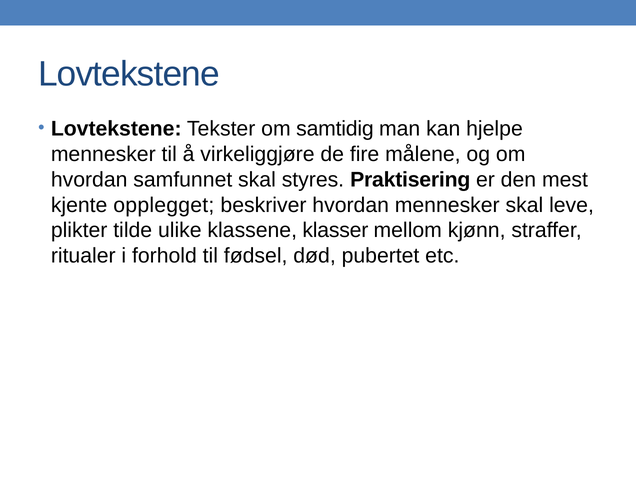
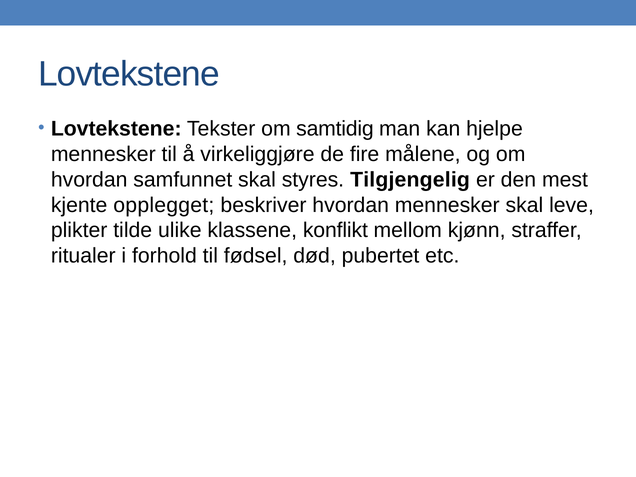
Praktisering: Praktisering -> Tilgjengelig (410, 180)
klasser: klasser -> konflikt (335, 230)
